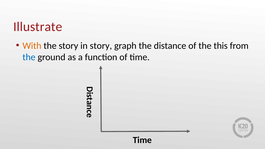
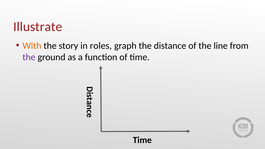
in story: story -> roles (101, 46)
this: this -> line (221, 46)
the colour: blue -> purple (29, 57)
